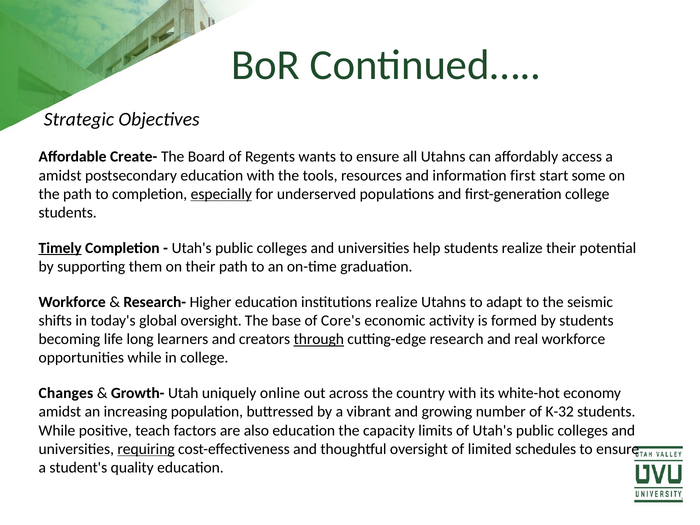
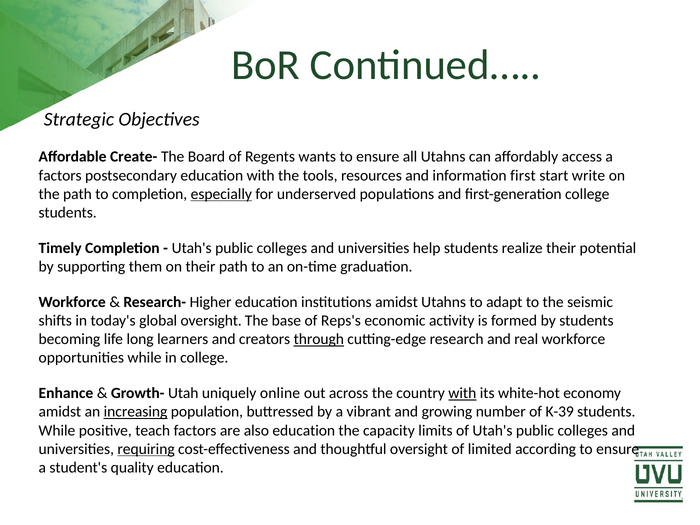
amidst: amidst -> factors (60, 175)
some: some -> write (589, 175)
Timely underline: present -> none (60, 248)
institutions realize: realize -> amidst (396, 302)
Core's: Core's -> Reps's (341, 321)
Changes: Changes -> Enhance (66, 393)
with underline: none -> present (462, 393)
increasing underline: none -> present (136, 412)
K-32: K-32 -> K-39 (560, 412)
schedules: schedules -> according (546, 449)
